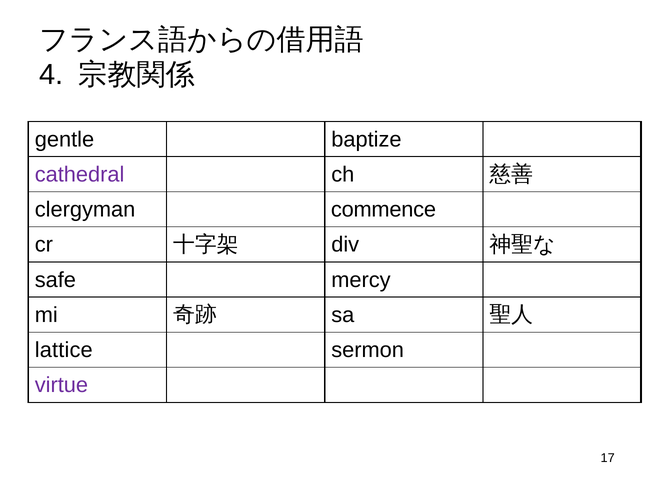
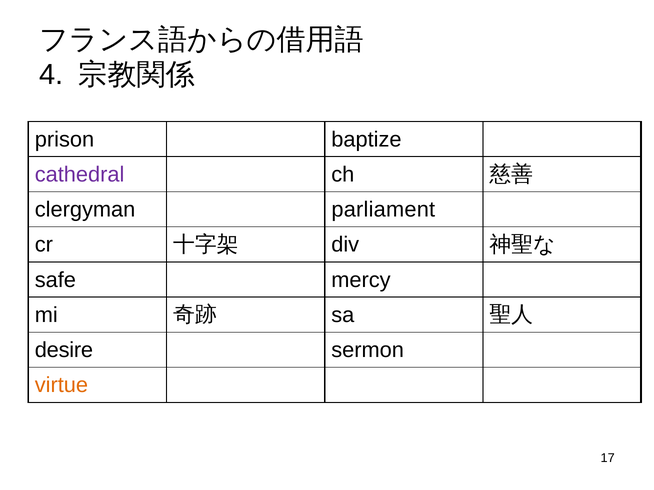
gentle: gentle -> prison (64, 140)
commence: commence -> parliament (383, 210)
lattice: lattice -> desire (64, 350)
virtue colour: purple -> orange (61, 386)
